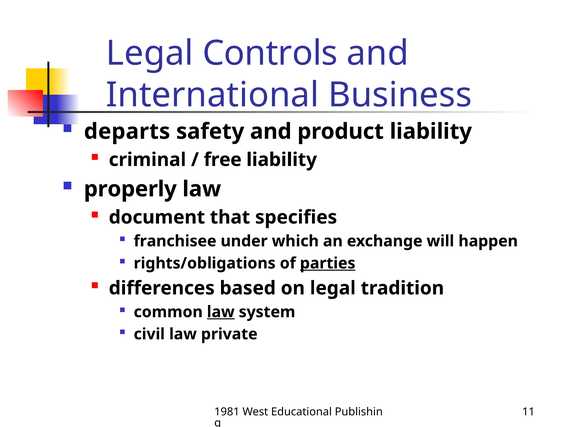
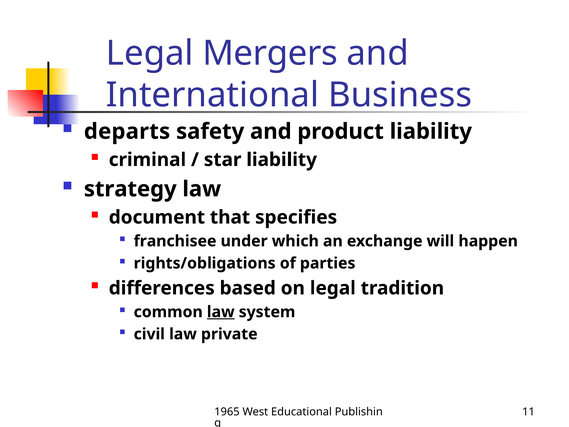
Controls: Controls -> Mergers (270, 53)
free: free -> star (223, 160)
properly: properly -> strategy (130, 189)
parties underline: present -> none (328, 263)
1981: 1981 -> 1965 (227, 411)
